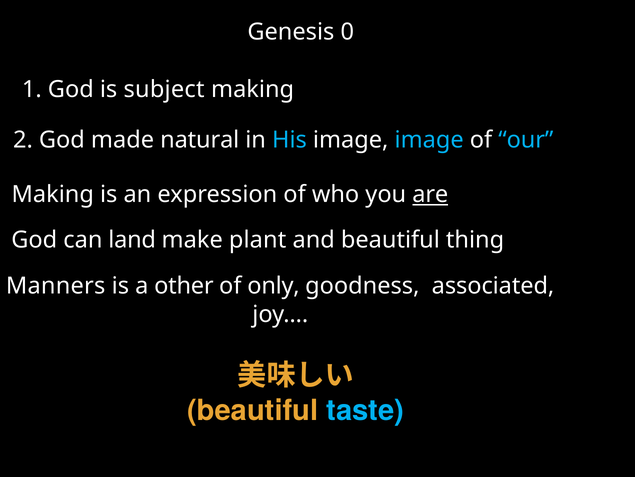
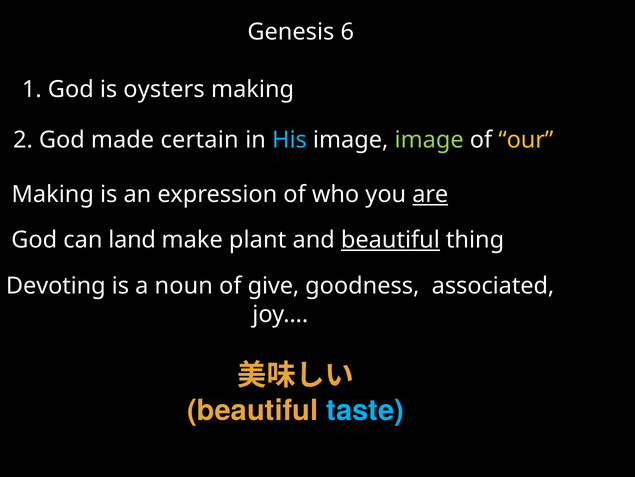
0: 0 -> 6 (347, 32)
subject: subject -> oysters (164, 89)
natural: natural -> certain (200, 140)
image colour: light blue -> light green (429, 140)
our colour: light blue -> yellow (526, 140)
beautiful underline: none -> present (390, 240)
Manners: Manners -> Devoting (56, 285)
other: other -> noun (184, 285)
only: only -> give (273, 285)
